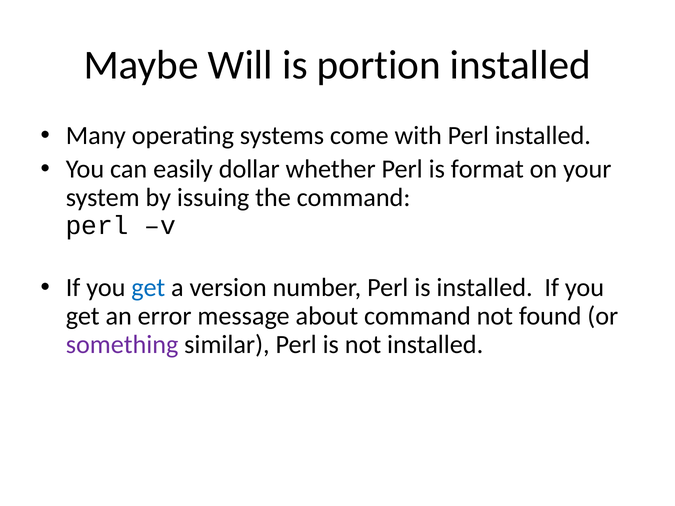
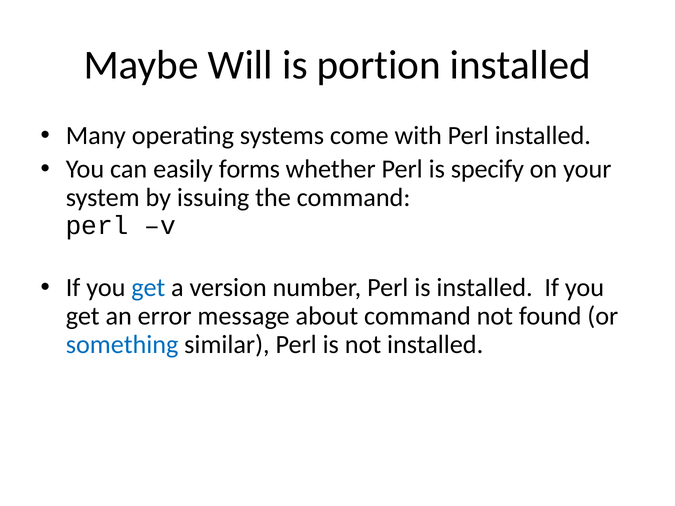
dollar: dollar -> forms (249, 169)
format: format -> specify (487, 169)
something colour: purple -> blue (122, 345)
